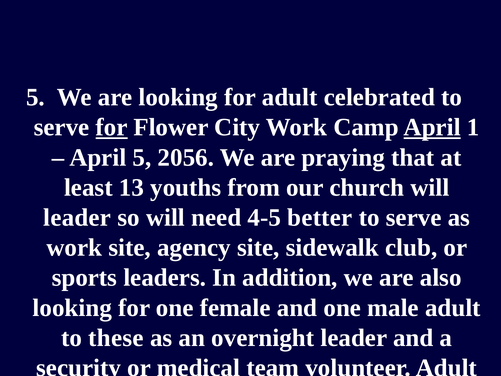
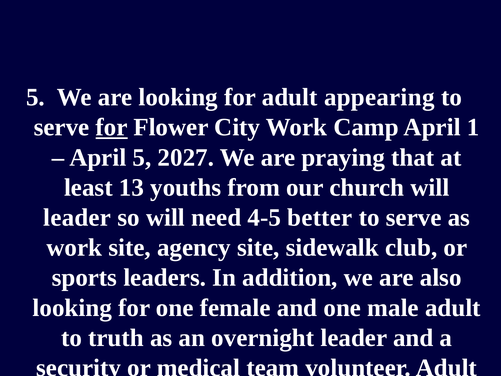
celebrated: celebrated -> appearing (379, 97)
April underline: present -> none (432, 127)
2056: 2056 -> 2027 (186, 157)
these: these -> truth (116, 338)
